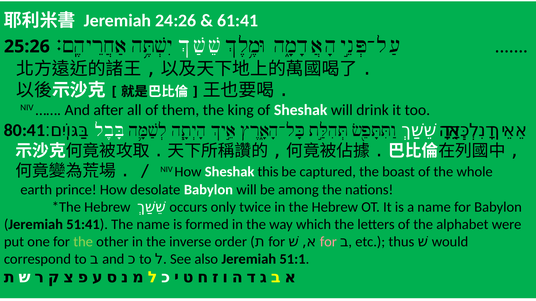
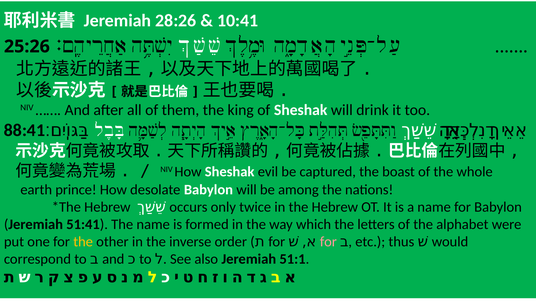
24:26: 24:26 -> 28:26 (176, 21)
61:41: 61:41 -> 10:41 (238, 21)
80:41: 80:41 -> 88:41 (24, 131)
this: this -> evil (268, 172)
the colour: light green -> yellow (83, 242)
